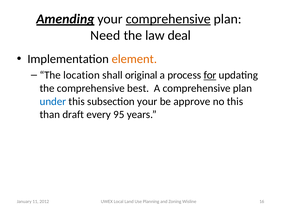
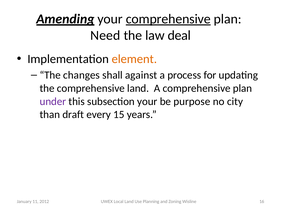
location: location -> changes (82, 75)
original: original -> against (141, 75)
for underline: present -> none (210, 75)
comprehensive best: best -> land (138, 88)
under colour: blue -> purple (53, 101)
approve: approve -> purpose (192, 101)
no this: this -> city (235, 101)
95: 95 -> 15 (119, 114)
